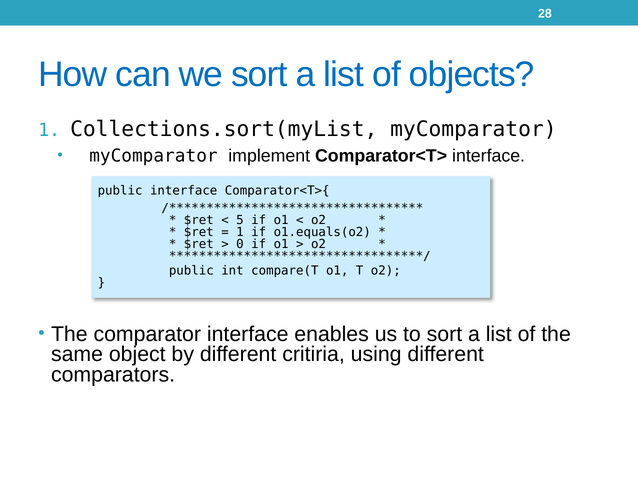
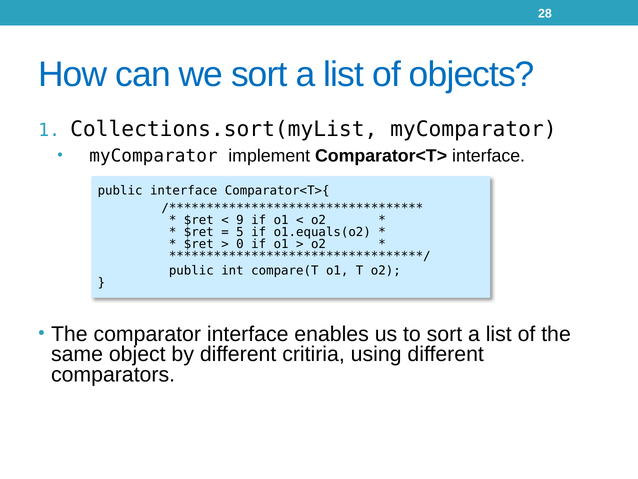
5: 5 -> 9 (240, 220)
1: 1 -> 5 (240, 232)
